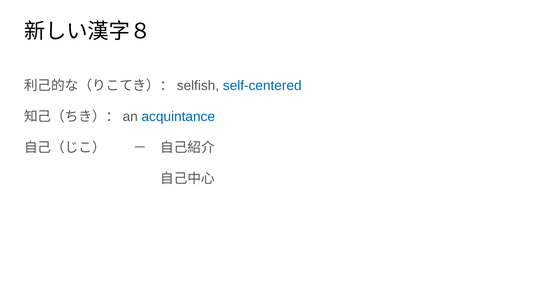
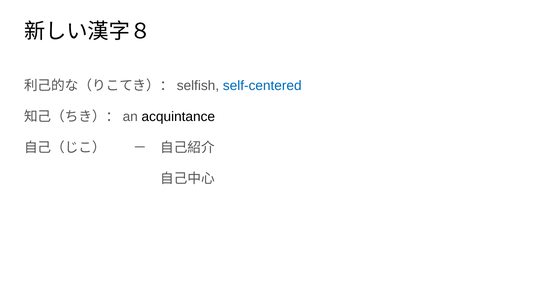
acquintance colour: blue -> black (178, 117)
